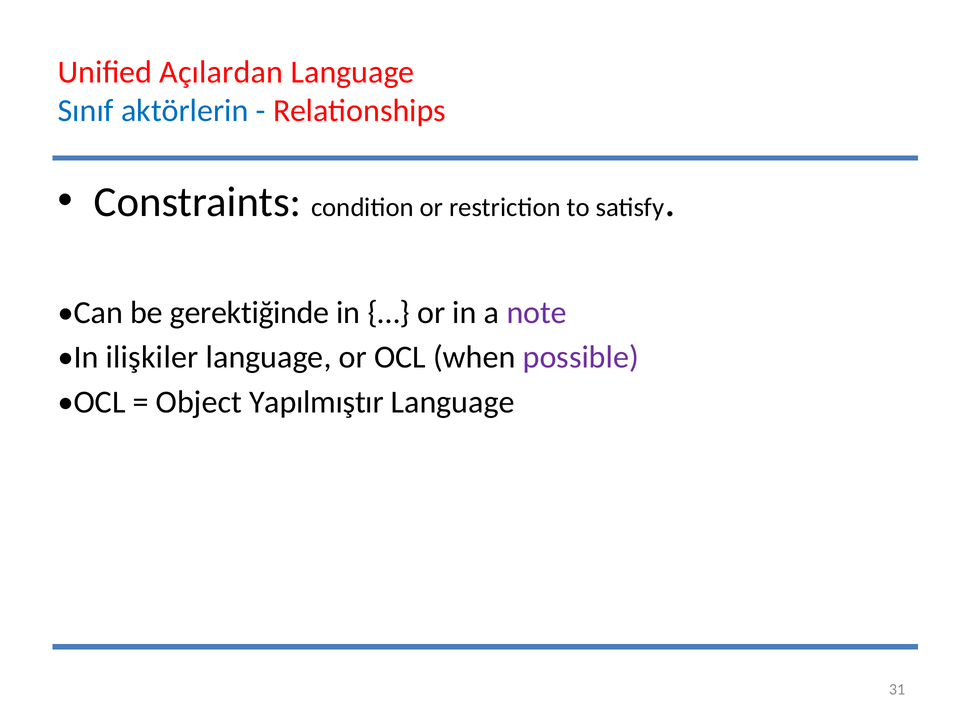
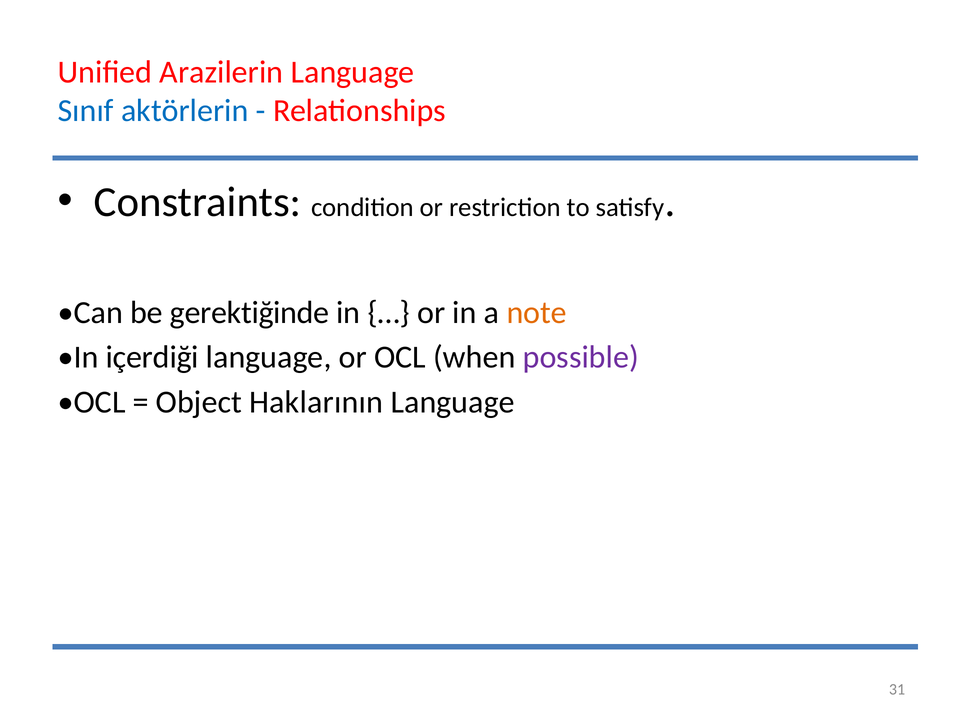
Açılardan: Açılardan -> Arazilerin (221, 72)
note colour: purple -> orange (537, 313)
ilişkiler: ilişkiler -> içerdiği (152, 358)
Yapılmıştır: Yapılmıştır -> Haklarının (316, 402)
